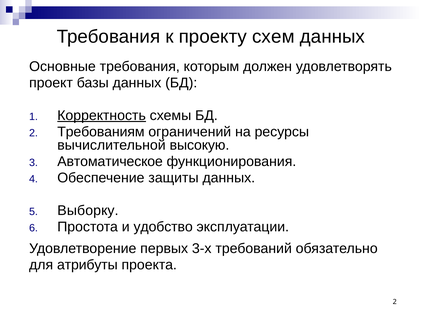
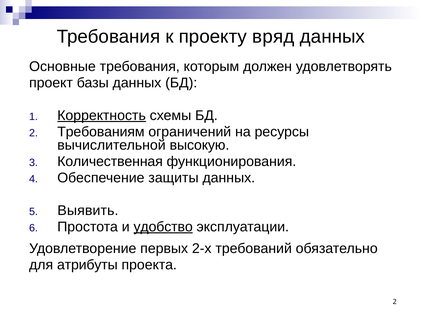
схем: схем -> вряд (273, 37)
Автоматическое: Автоматическое -> Количественная (110, 162)
Выборку: Выборку -> Выявить (88, 211)
удобство underline: none -> present (163, 227)
3-х: 3-х -> 2-х (202, 249)
